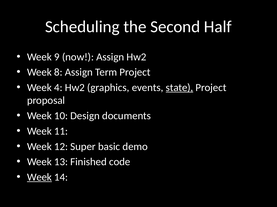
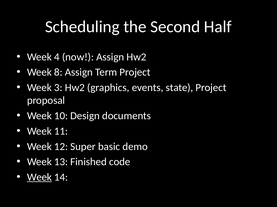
9: 9 -> 4 (57, 57)
4: 4 -> 3 (58, 88)
state underline: present -> none (179, 88)
